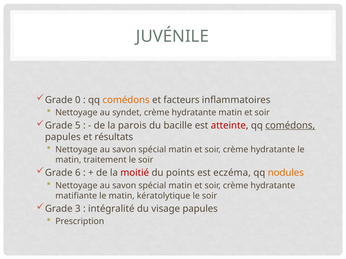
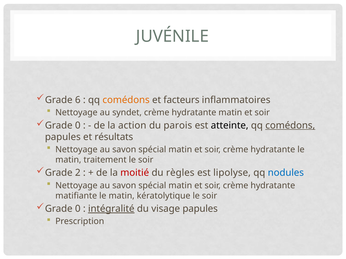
0: 0 -> 6 (78, 100)
5: 5 -> 0 (78, 126)
parois: parois -> action (132, 126)
bacille: bacille -> parois (178, 126)
atteinte colour: red -> black (230, 126)
6: 6 -> 2 (78, 173)
points: points -> règles (180, 173)
eczéma: eczéma -> lipolyse (232, 173)
nodules colour: orange -> blue (286, 173)
3: 3 -> 0 (78, 209)
intégralité underline: none -> present (111, 209)
